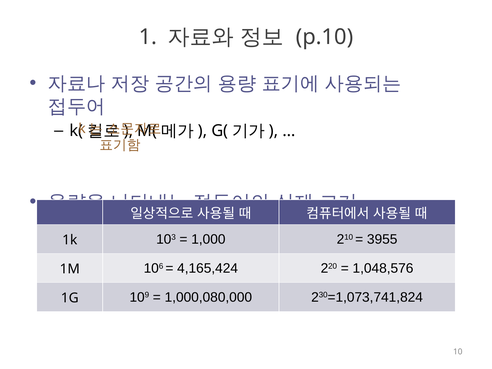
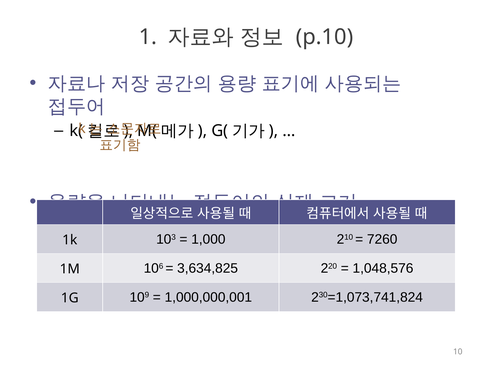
3955: 3955 -> 7260 (382, 239)
4,165,424: 4,165,424 -> 3,634,825 (208, 268)
1,000,080,000: 1,000,080,000 -> 1,000,000,001 (208, 297)
